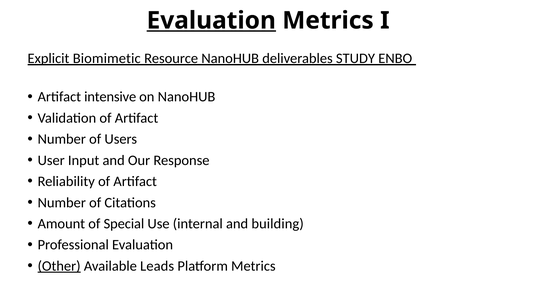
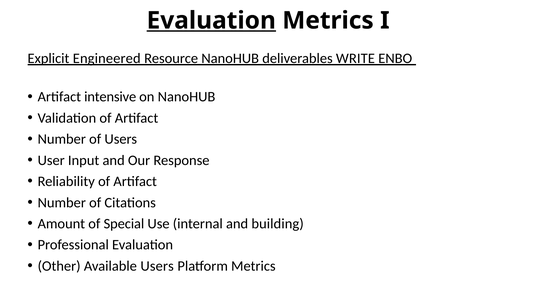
Biomimetic: Biomimetic -> Engineered (107, 58)
STUDY: STUDY -> WRITE (355, 58)
Other underline: present -> none (59, 266)
Available Leads: Leads -> Users (157, 266)
